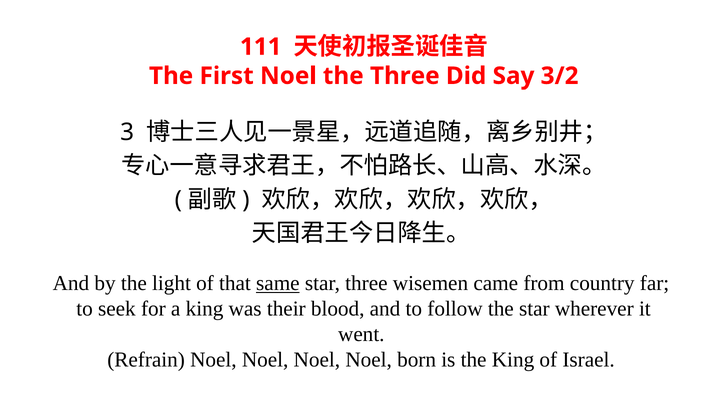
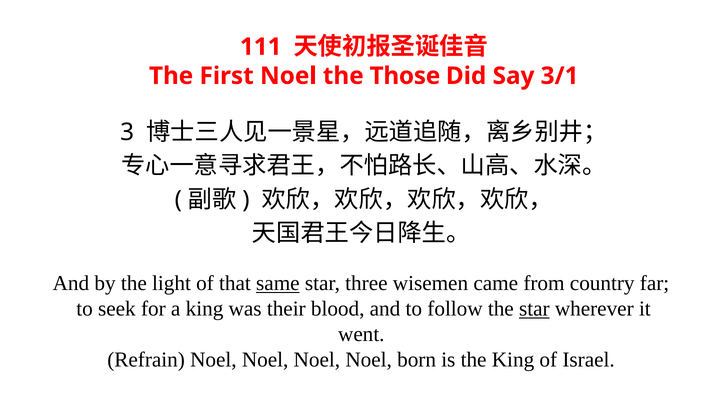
the Three: Three -> Those (405, 76)
3/2: 3/2 -> 3/1 (560, 76)
star underline: none -> present (534, 308)
